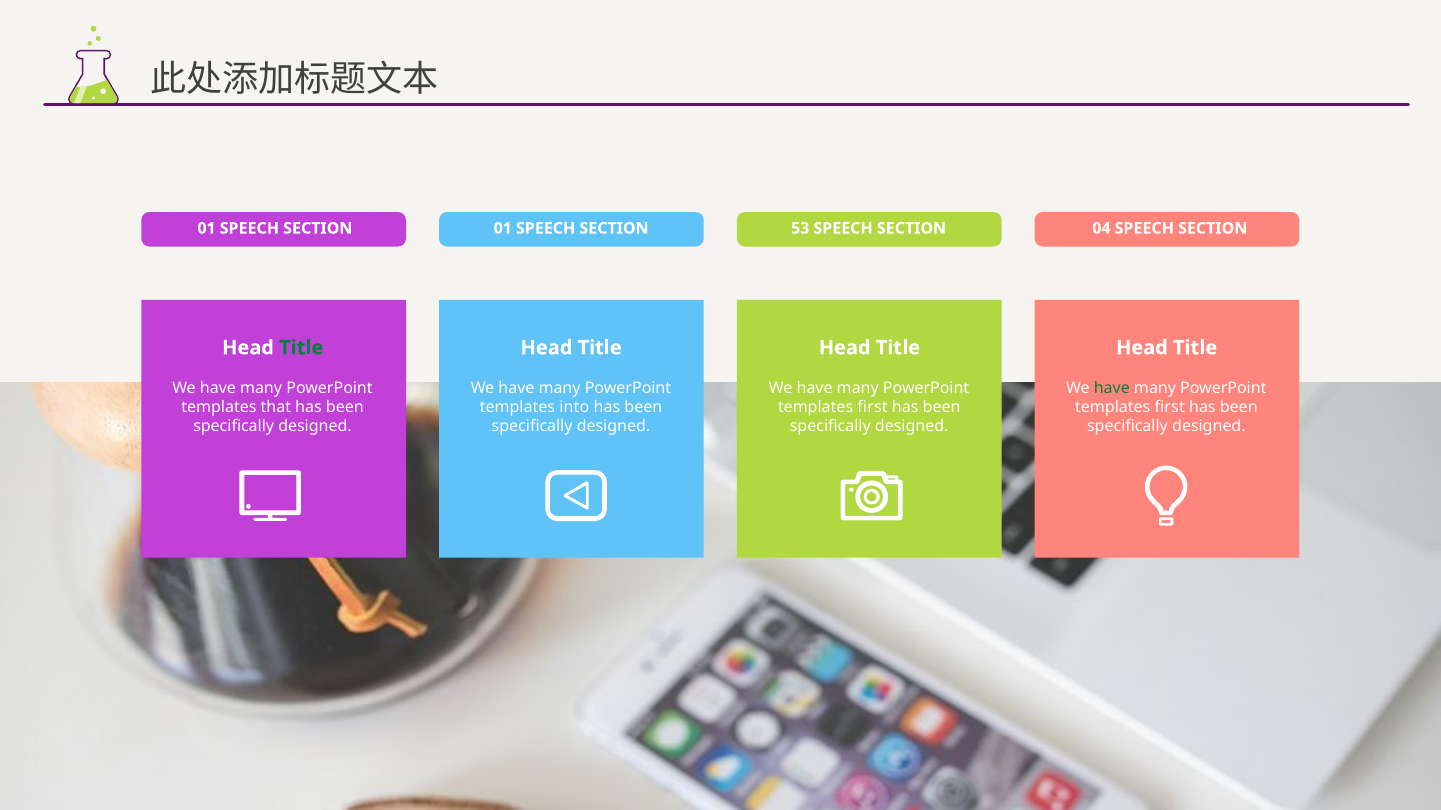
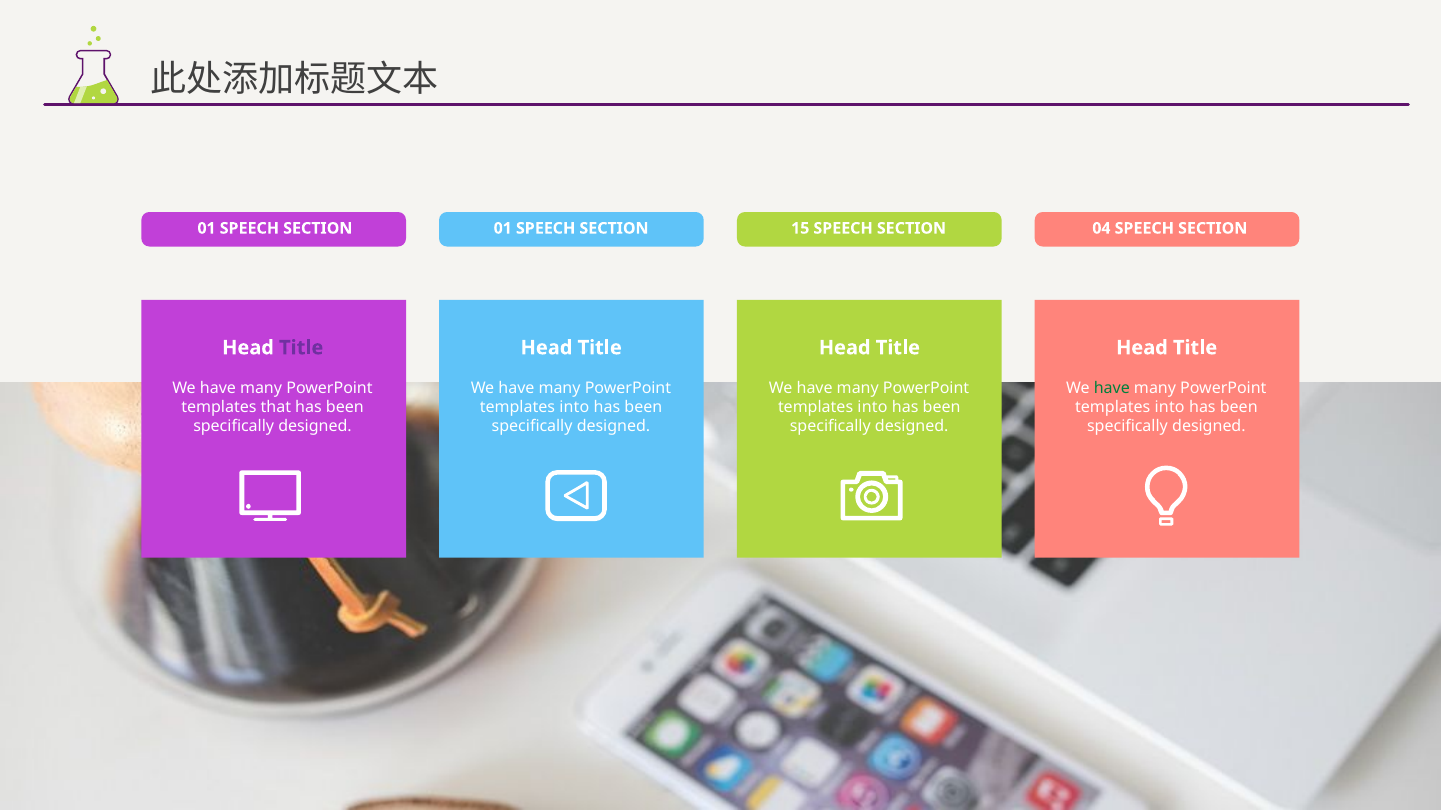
53: 53 -> 15 (800, 228)
Title colour: green -> purple (301, 348)
first: first -> into (872, 408)
first: first -> into (1170, 408)
